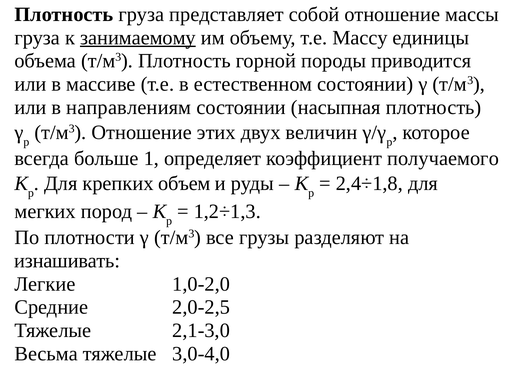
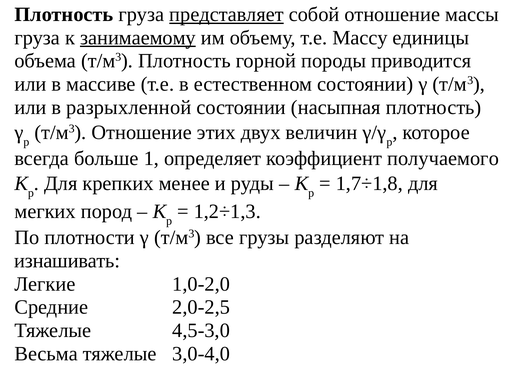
представляет underline: none -> present (227, 14)
направлениям: направлениям -> разрыхленной (129, 107)
объем: объем -> менее (184, 184)
2,4÷1,8: 2,4÷1,8 -> 1,7÷1,8 (369, 184)
2,1-3,0: 2,1-3,0 -> 4,5-3,0 (201, 331)
